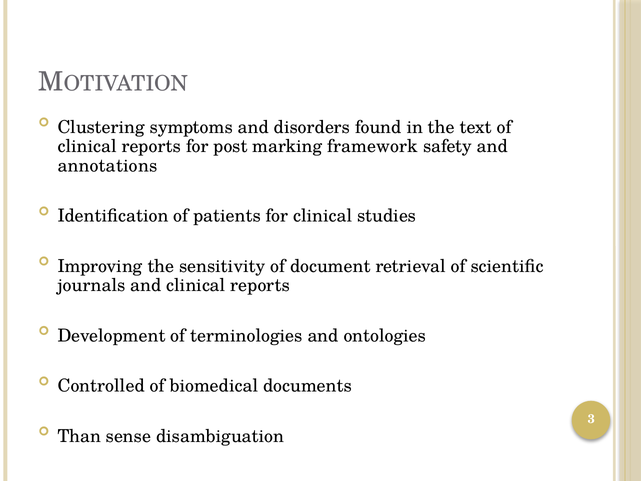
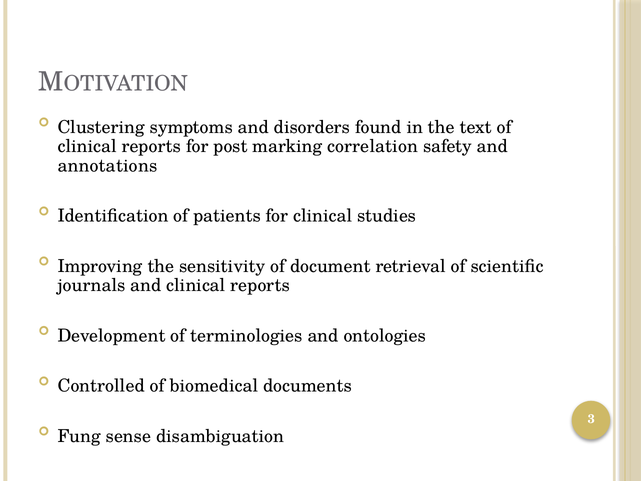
framework: framework -> correlation (373, 146)
Than: Than -> Fung (79, 436)
